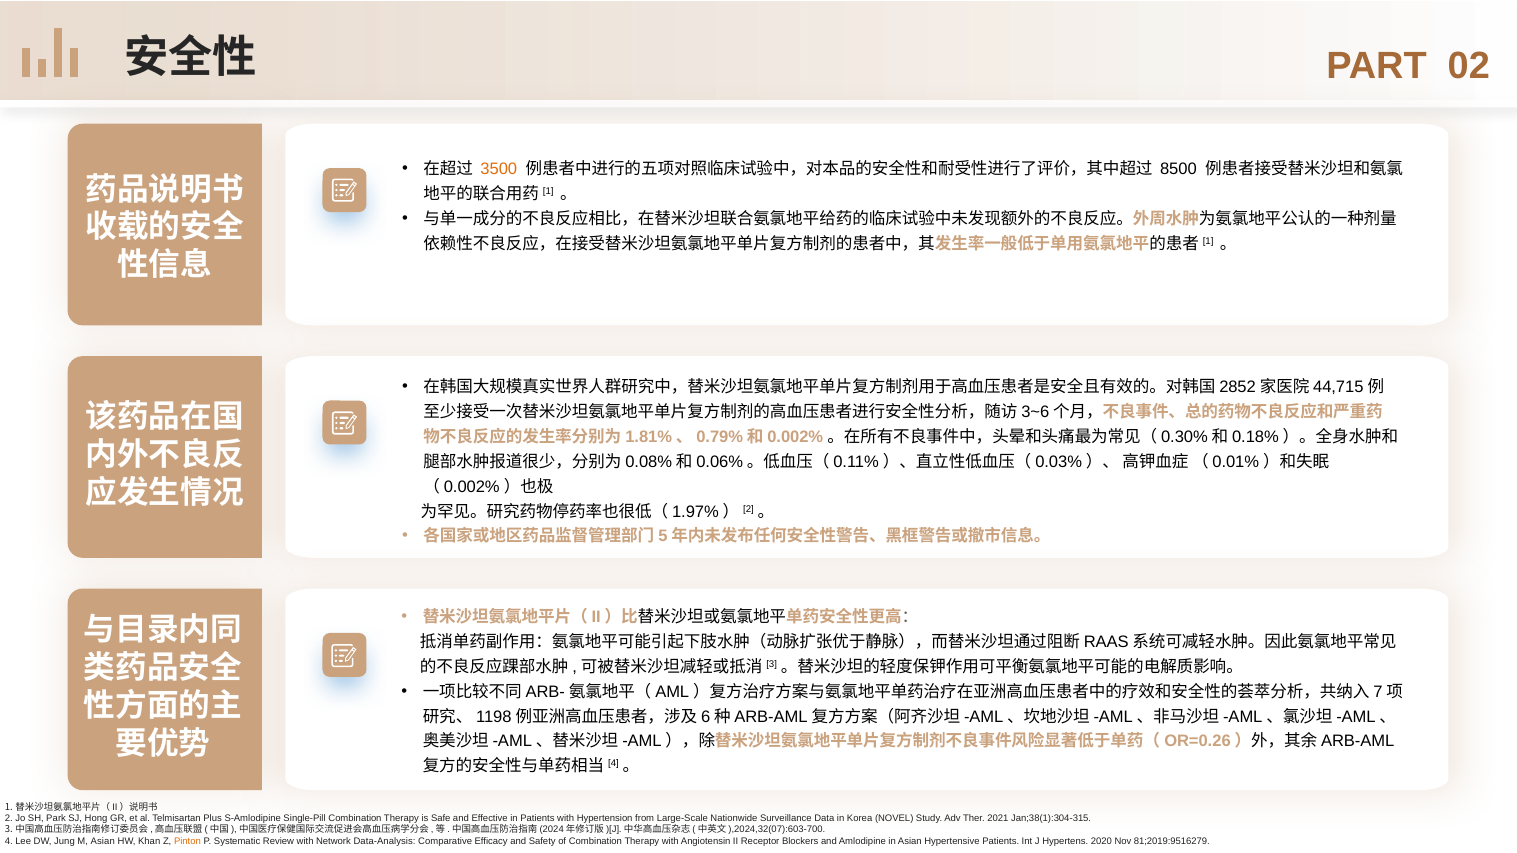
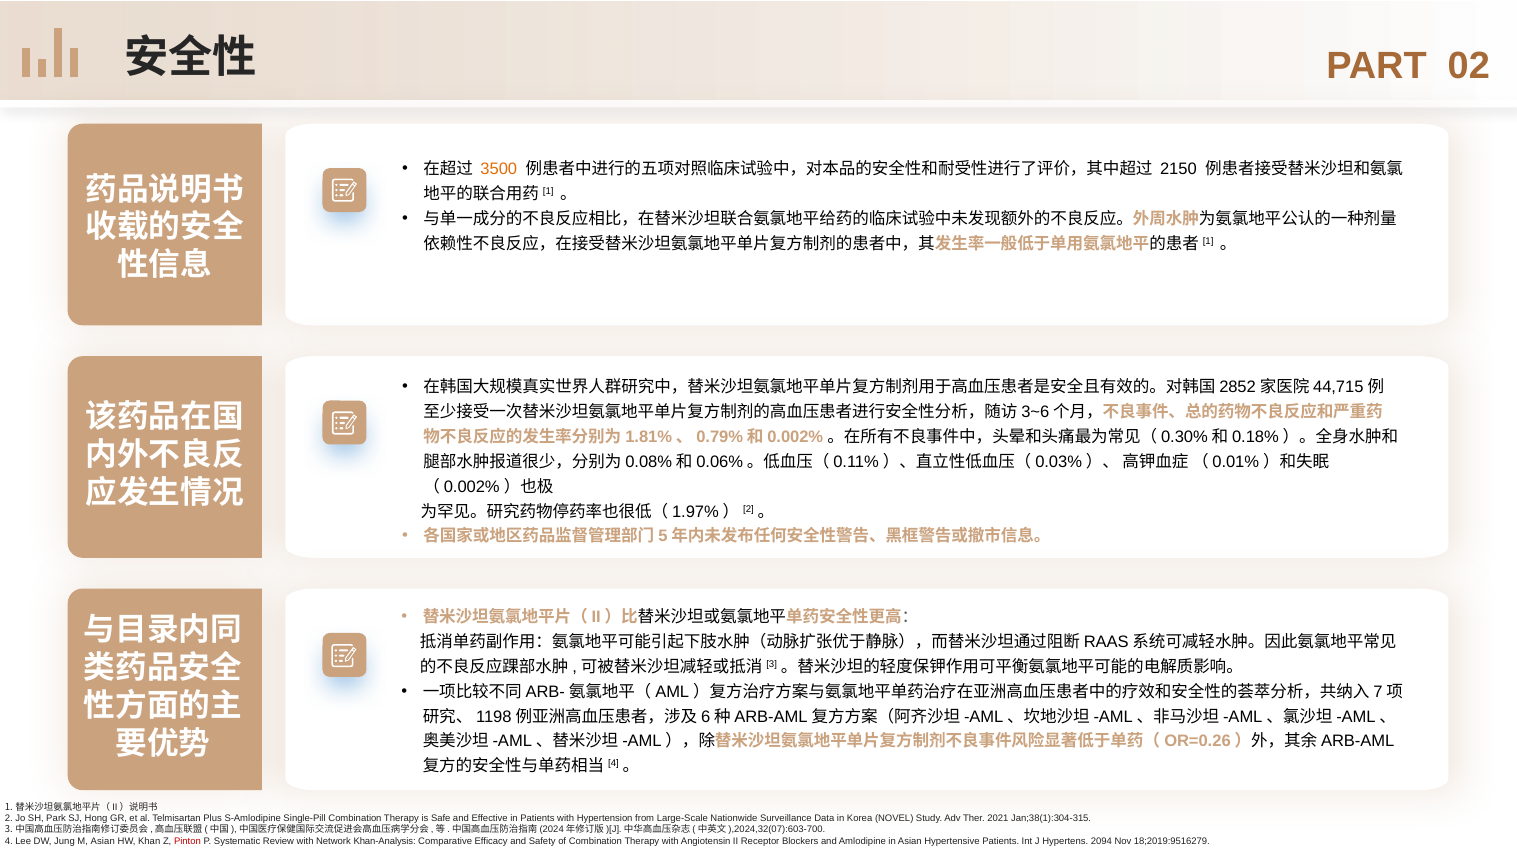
8500: 8500 -> 2150 (1178, 169)
Pinton colour: orange -> red (187, 841)
Data-Analysis: Data-Analysis -> Khan-Analysis (385, 841)
2020: 2020 -> 2094 (1101, 841)
81;2019:9516279: 81;2019:9516279 -> 18;2019:9516279 (1172, 841)
